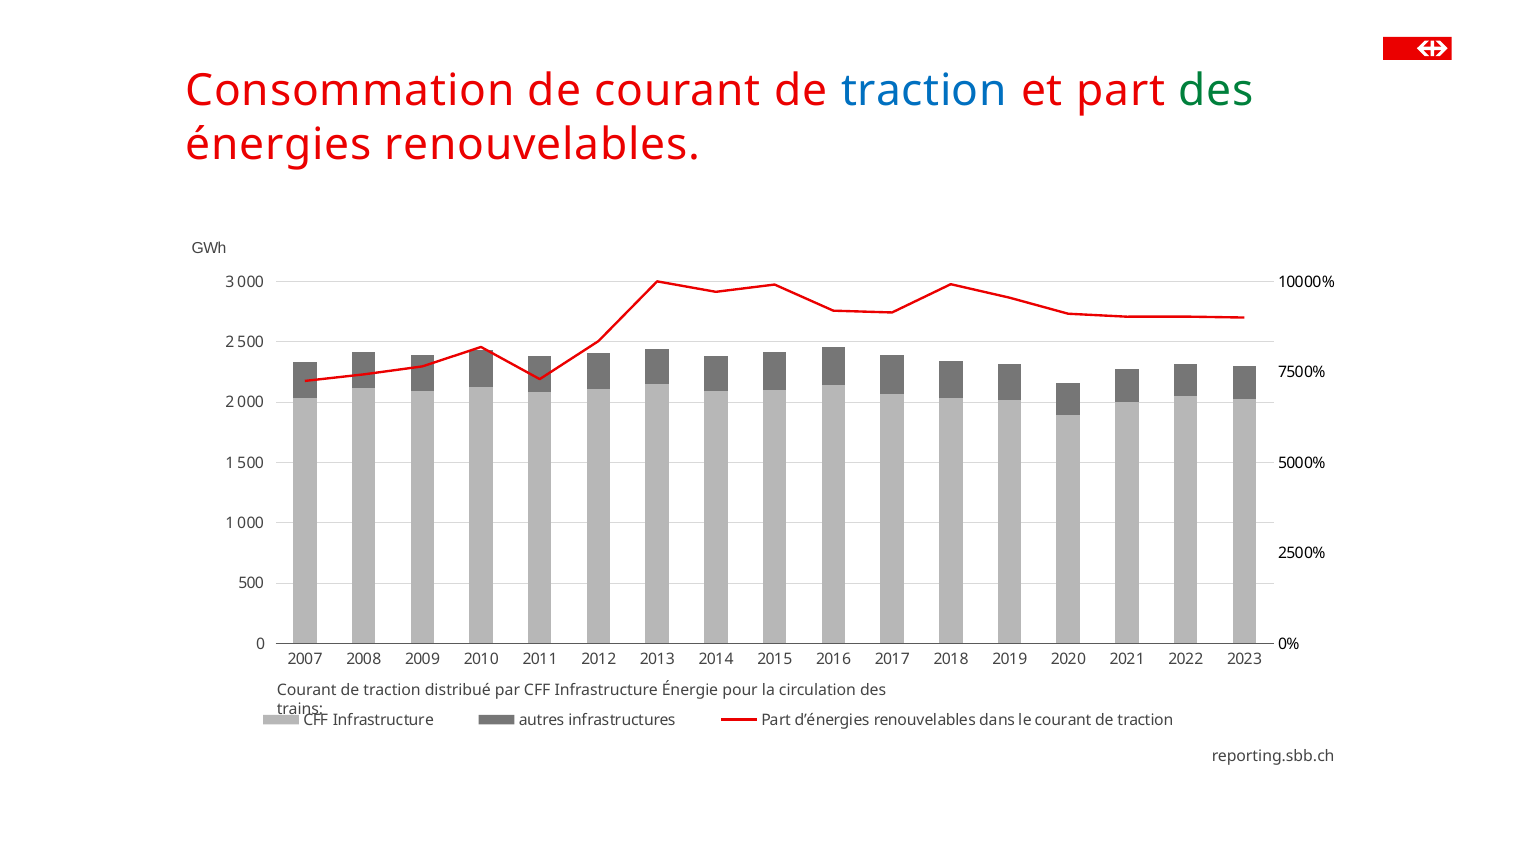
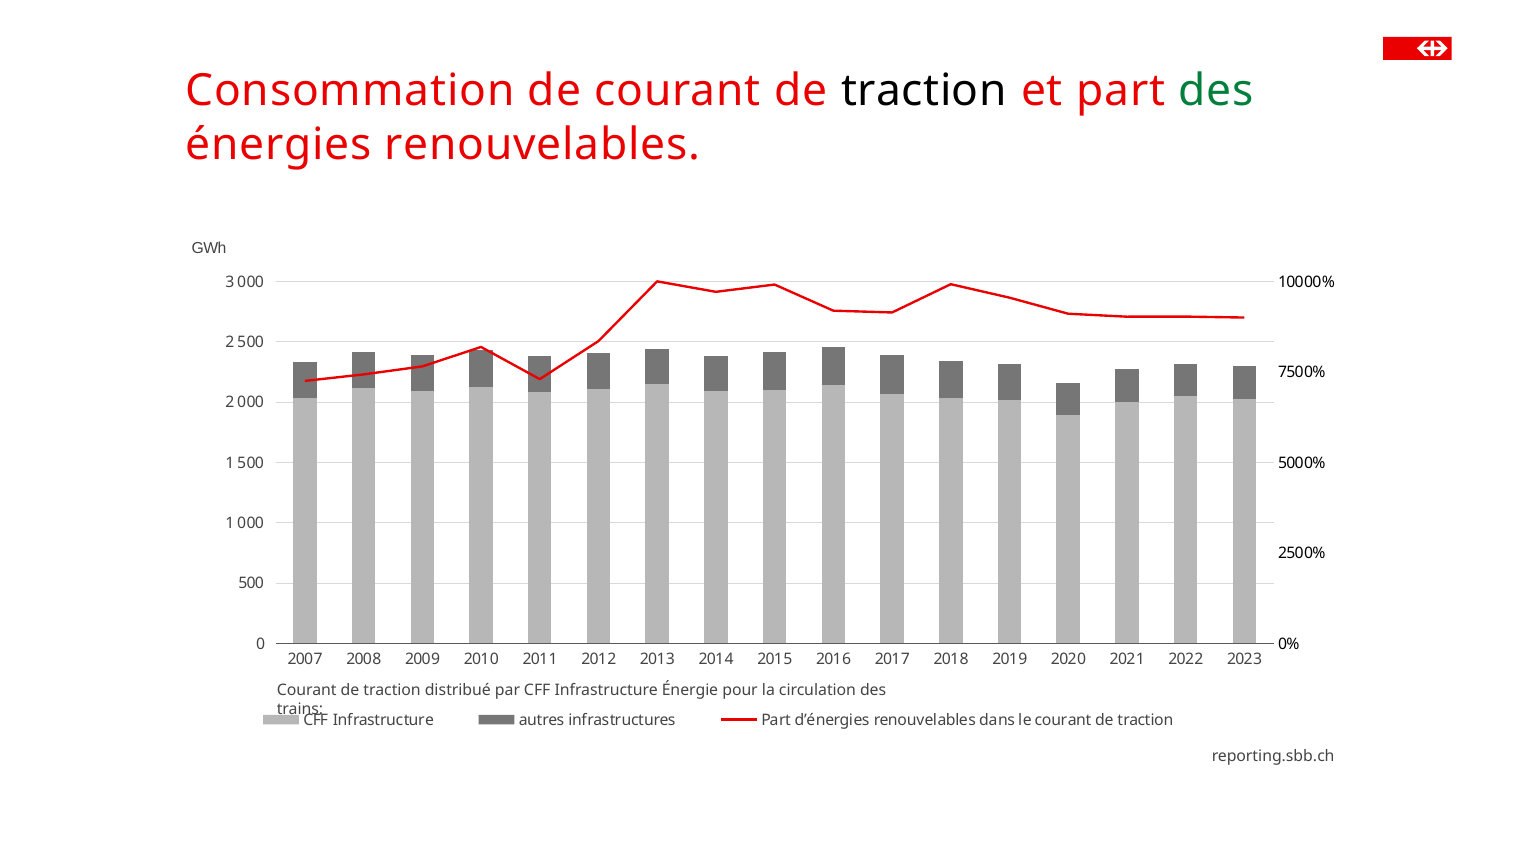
traction colour: blue -> black (924, 91)
